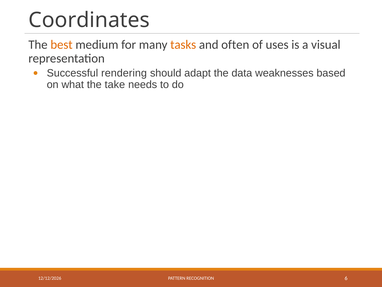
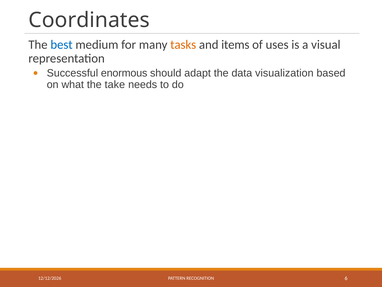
best colour: orange -> blue (62, 45)
often: often -> items (235, 45)
rendering: rendering -> enormous (124, 73)
weaknesses: weaknesses -> visualization (284, 73)
